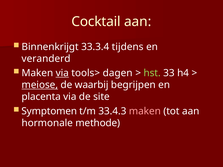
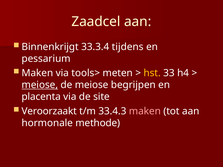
Cocktail: Cocktail -> Zaadcel (96, 22)
veranderd: veranderd -> pessarium (46, 59)
via underline: present -> none (62, 73)
dagen: dagen -> meten (118, 73)
hst colour: light green -> yellow (152, 73)
de waarbij: waarbij -> meiose (92, 85)
Symptomen: Symptomen -> Veroorzaakt (49, 111)
